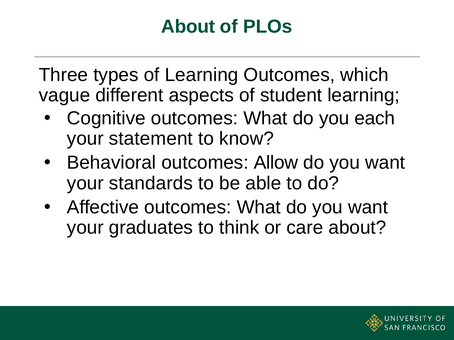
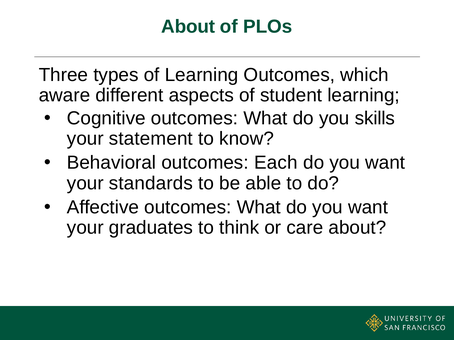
vague: vague -> aware (64, 95)
each: each -> skills (375, 118)
Allow: Allow -> Each (276, 163)
